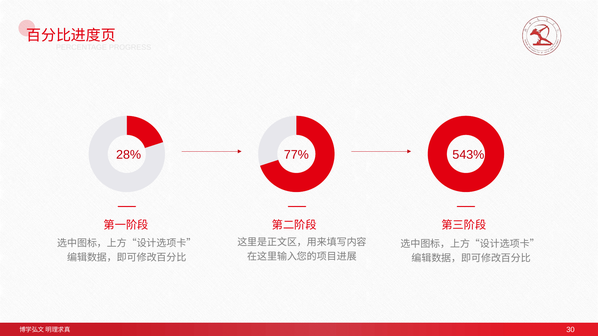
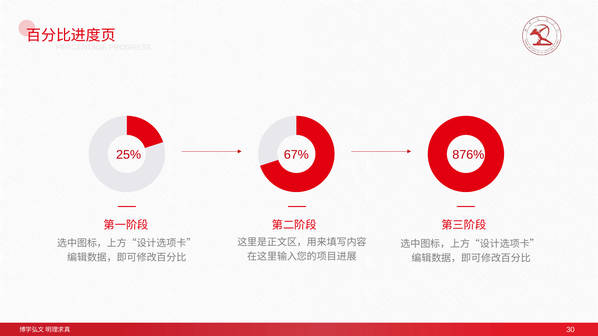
28%: 28% -> 25% (129, 155)
77%: 77% -> 67% (296, 155)
543%: 543% -> 876% (468, 155)
